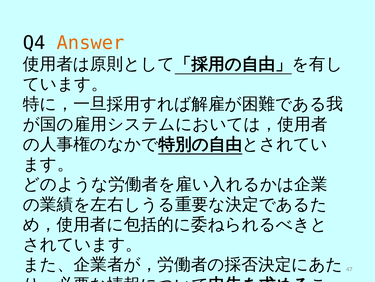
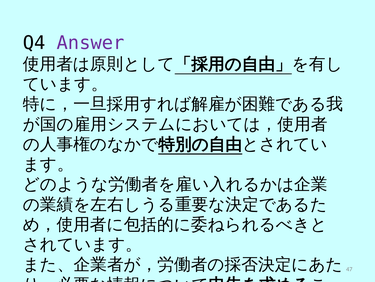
Answer colour: orange -> purple (91, 43)
